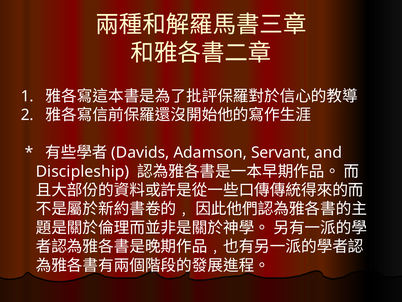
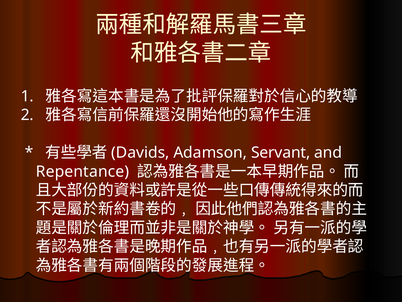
Discipleship: Discipleship -> Repentance (83, 171)
